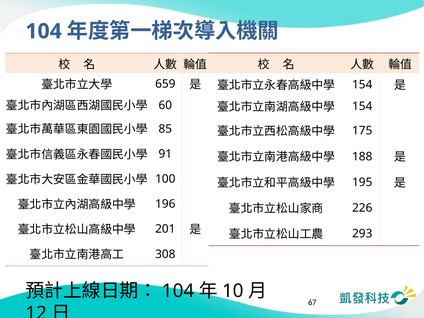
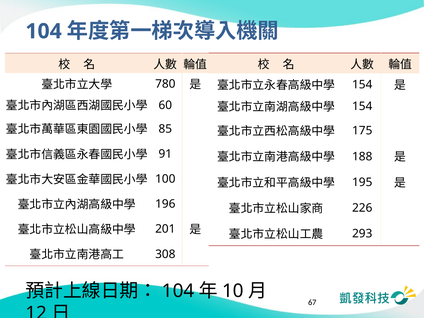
659: 659 -> 780 (165, 84)
